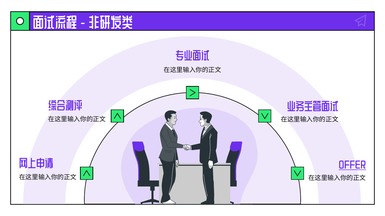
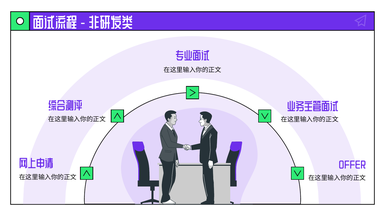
OFFER underline: present -> none (352, 165)
